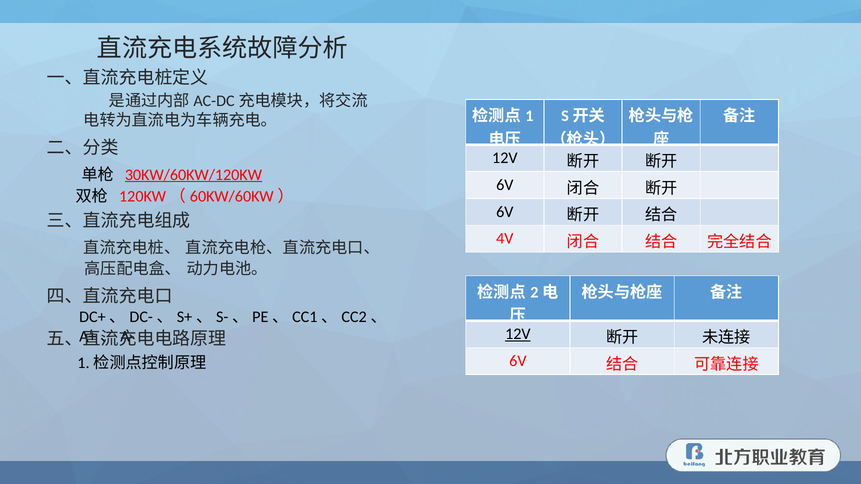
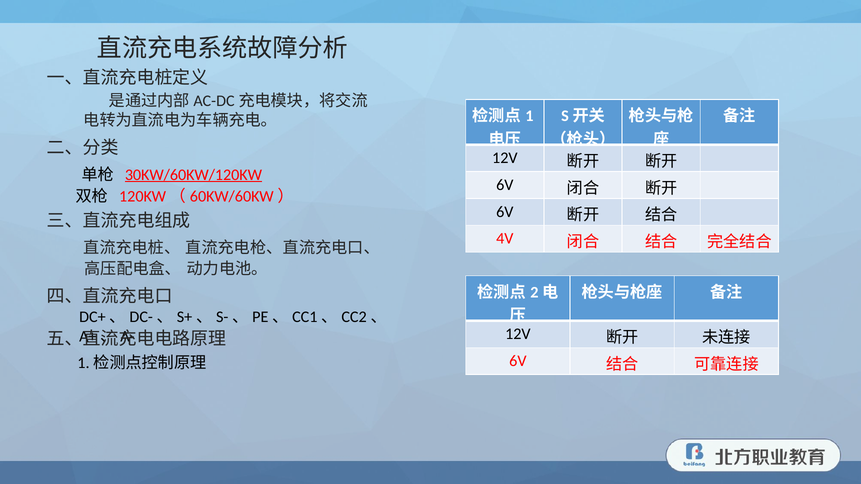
12V underline: present -> none (518, 334)
